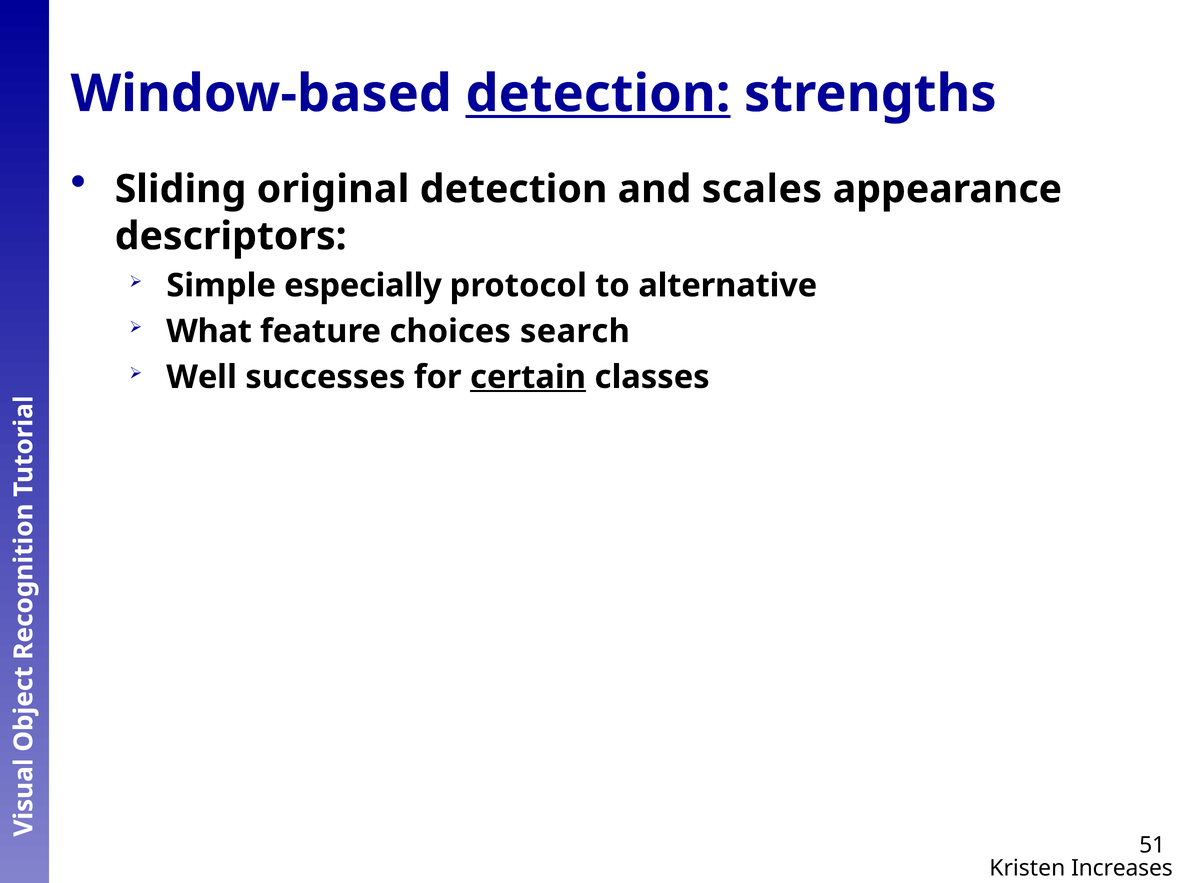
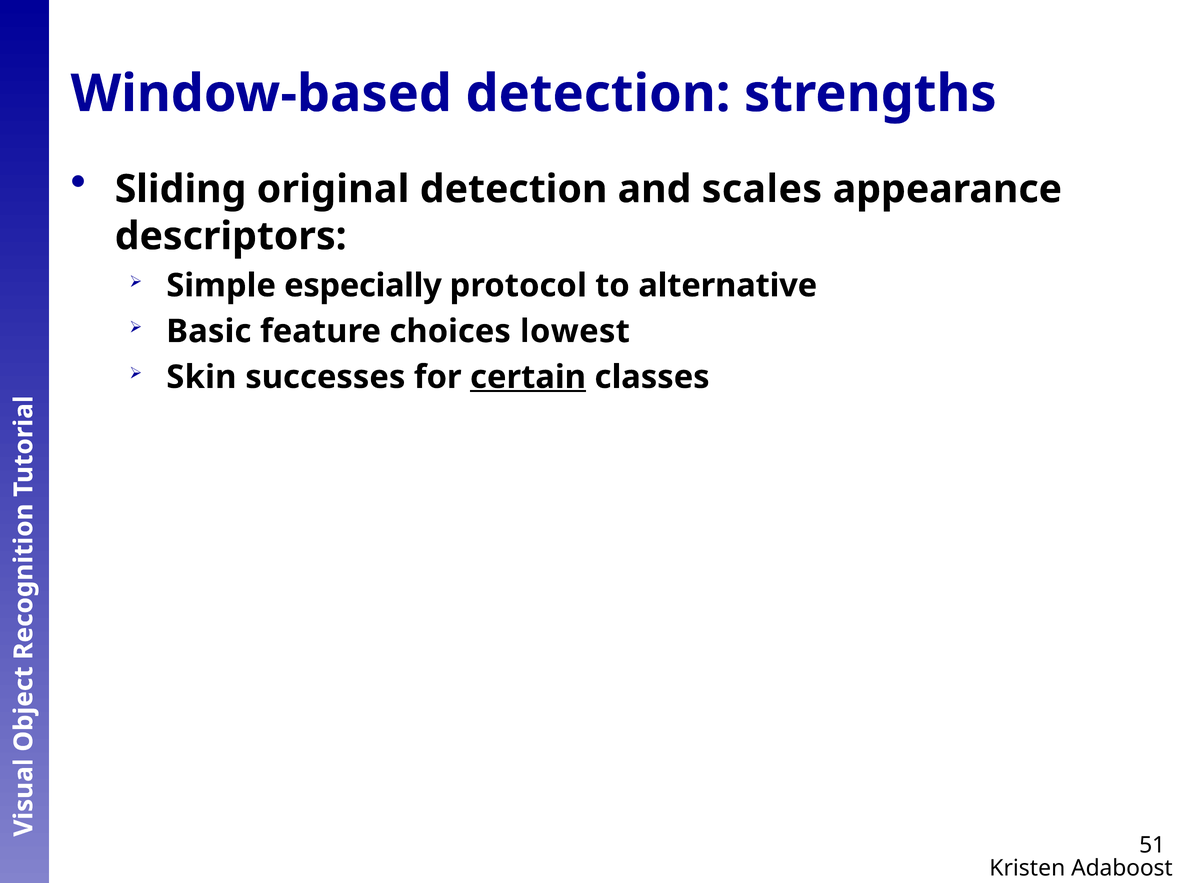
detection underline: present -> none (598, 94)
What: What -> Basic (209, 331)
search: search -> lowest (575, 331)
Well: Well -> Skin (201, 377)
Increases: Increases -> Adaboost (1122, 868)
